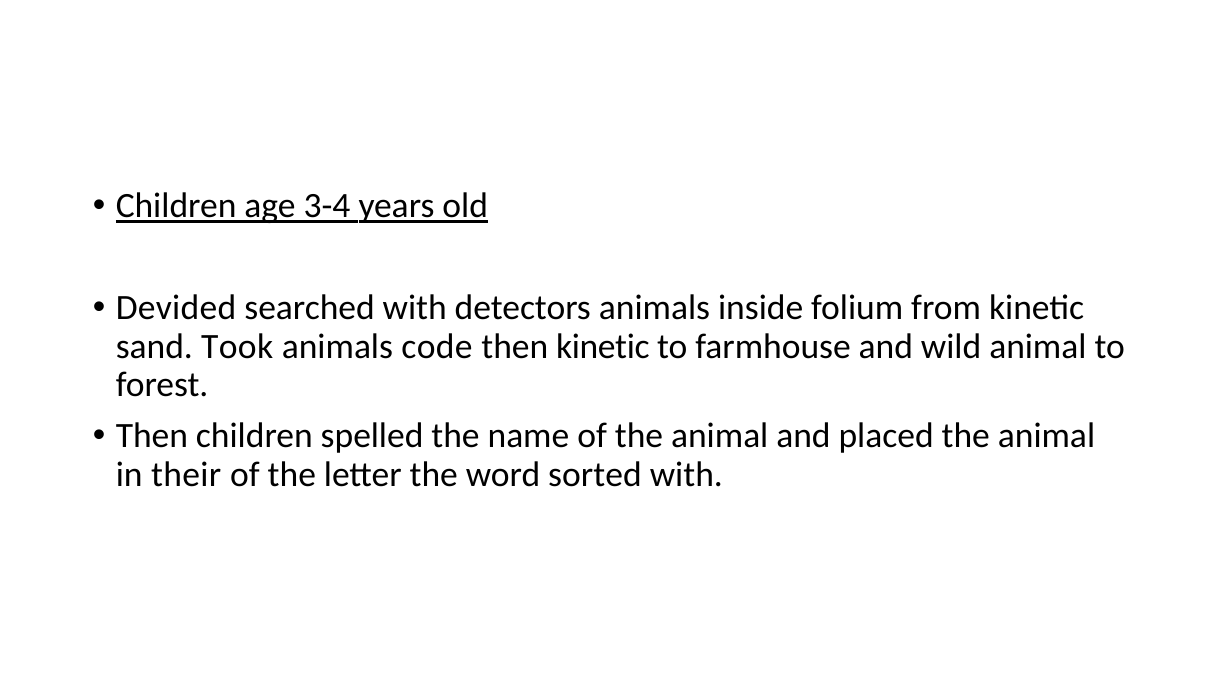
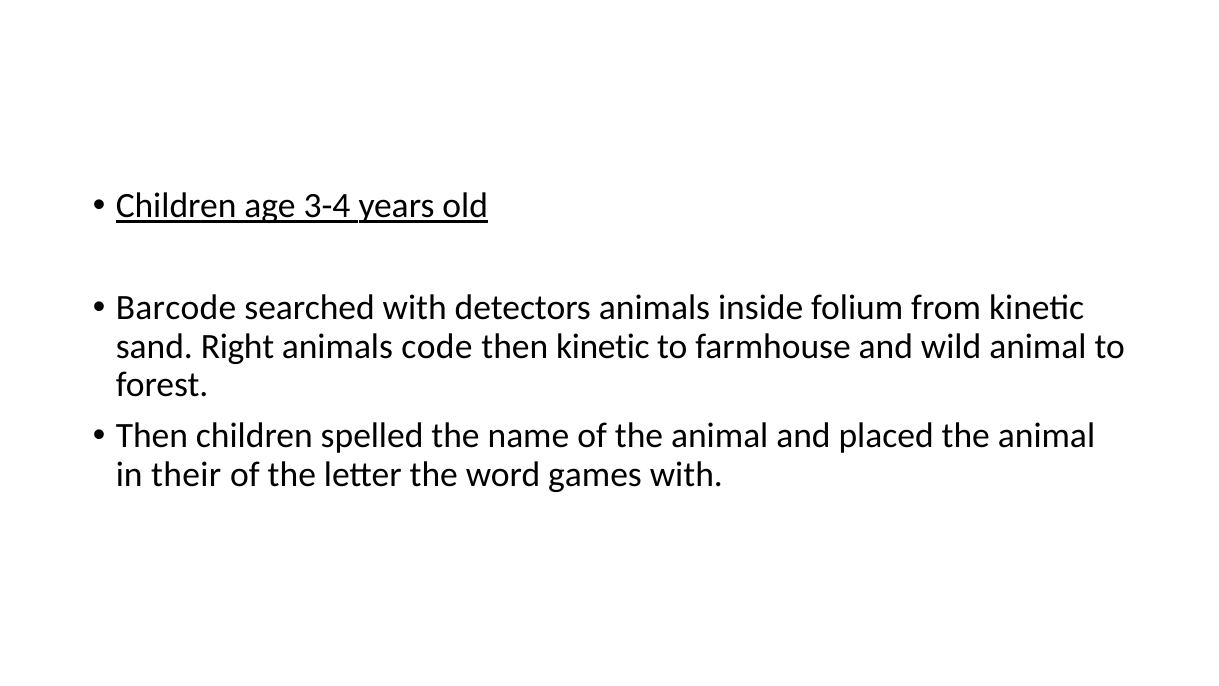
Devided: Devided -> Barcode (176, 308)
Took: Took -> Right (238, 346)
sorted: sorted -> games (595, 474)
